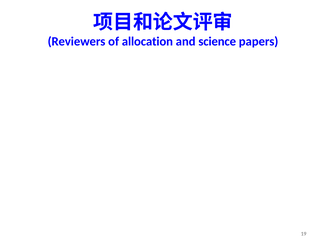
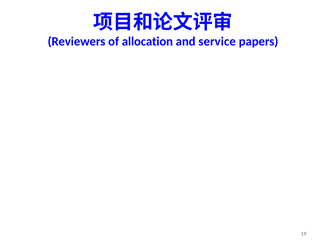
science: science -> service (217, 41)
